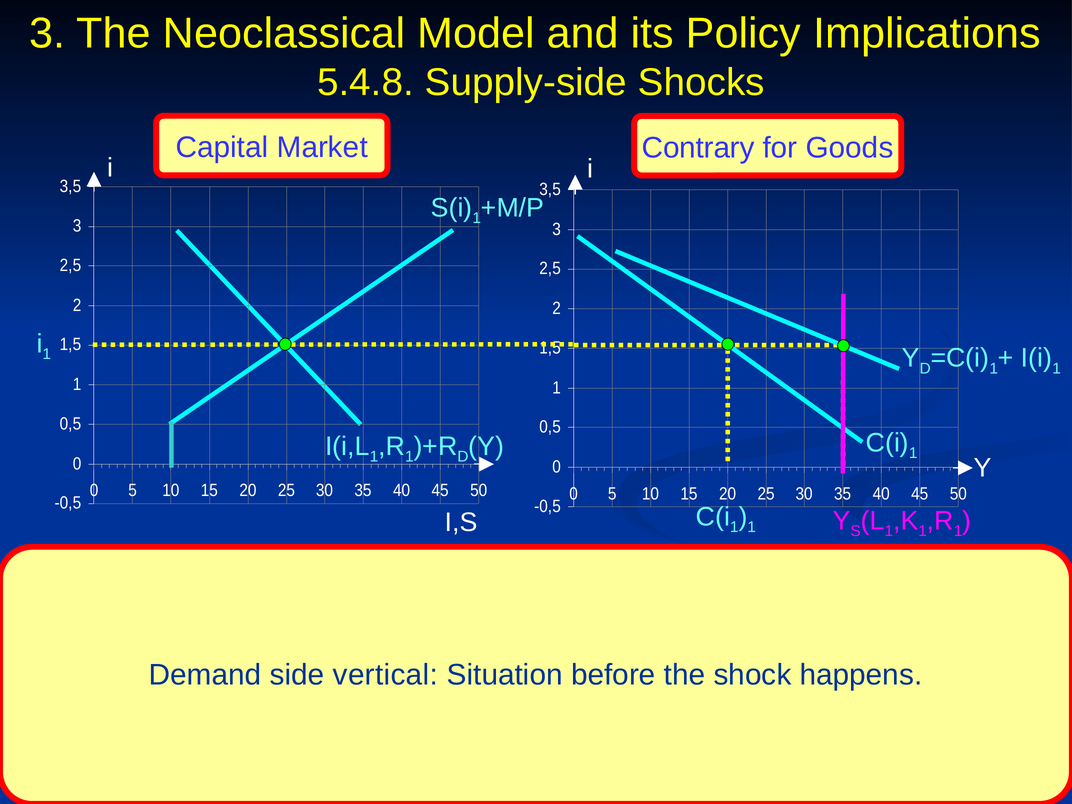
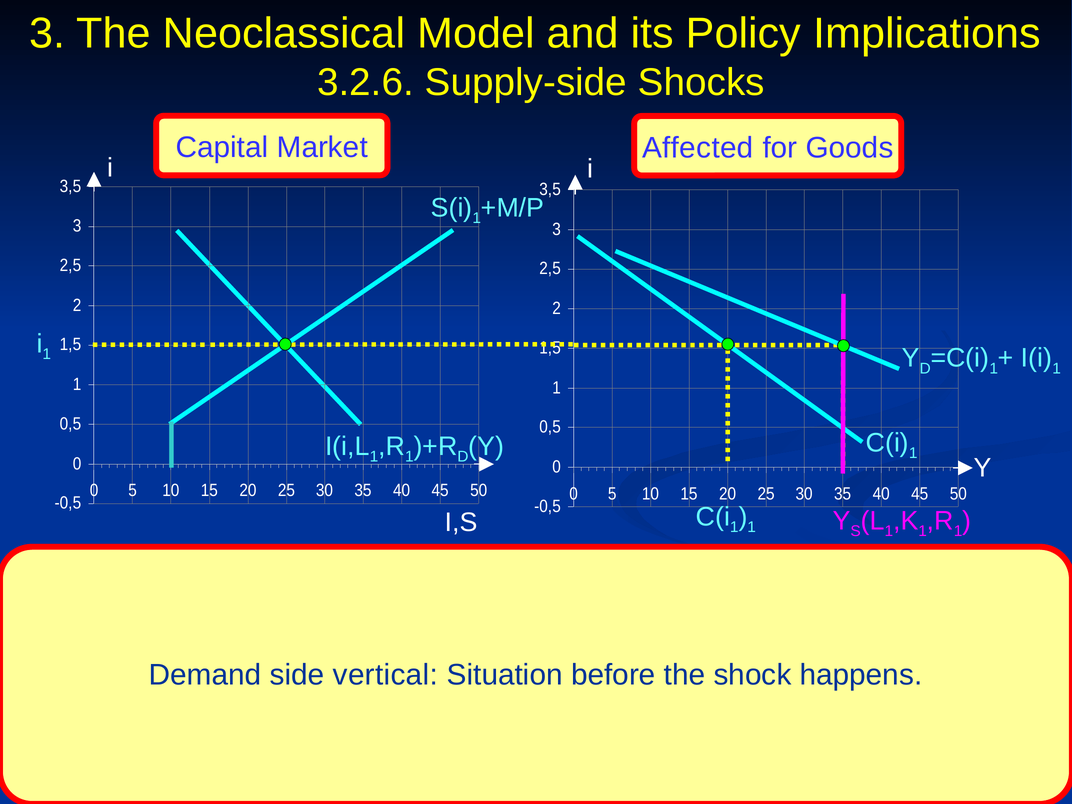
5.4.8: 5.4.8 -> 3.2.6 (366, 82)
Contrary: Contrary -> Affected (698, 148)
